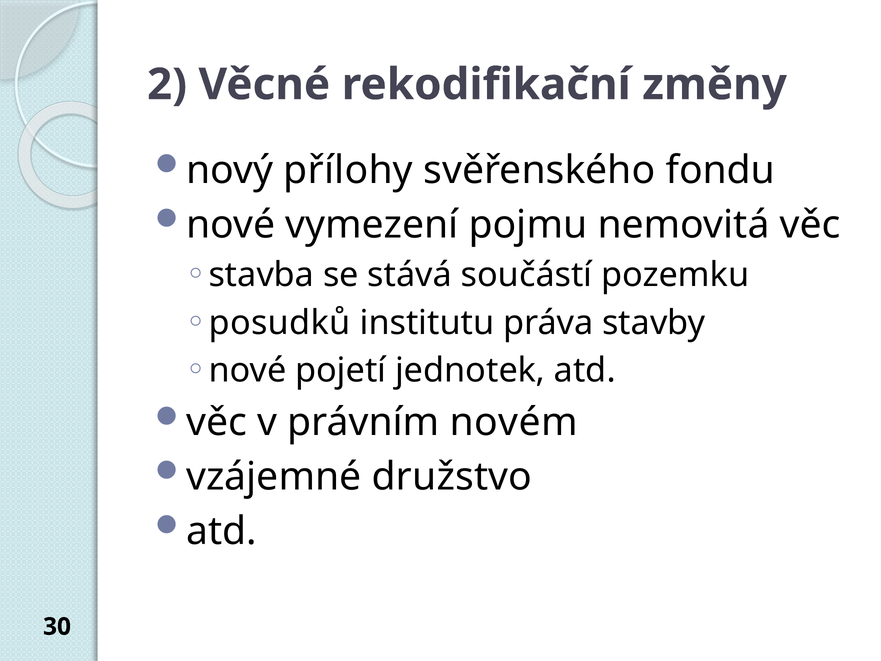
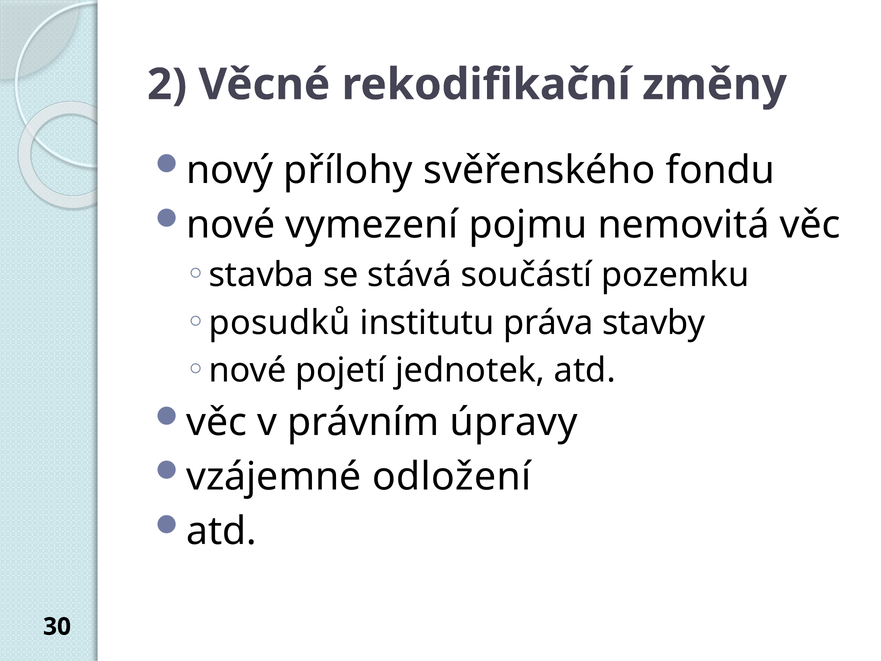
novém: novém -> úpravy (514, 422)
družstvo: družstvo -> odložení (452, 477)
